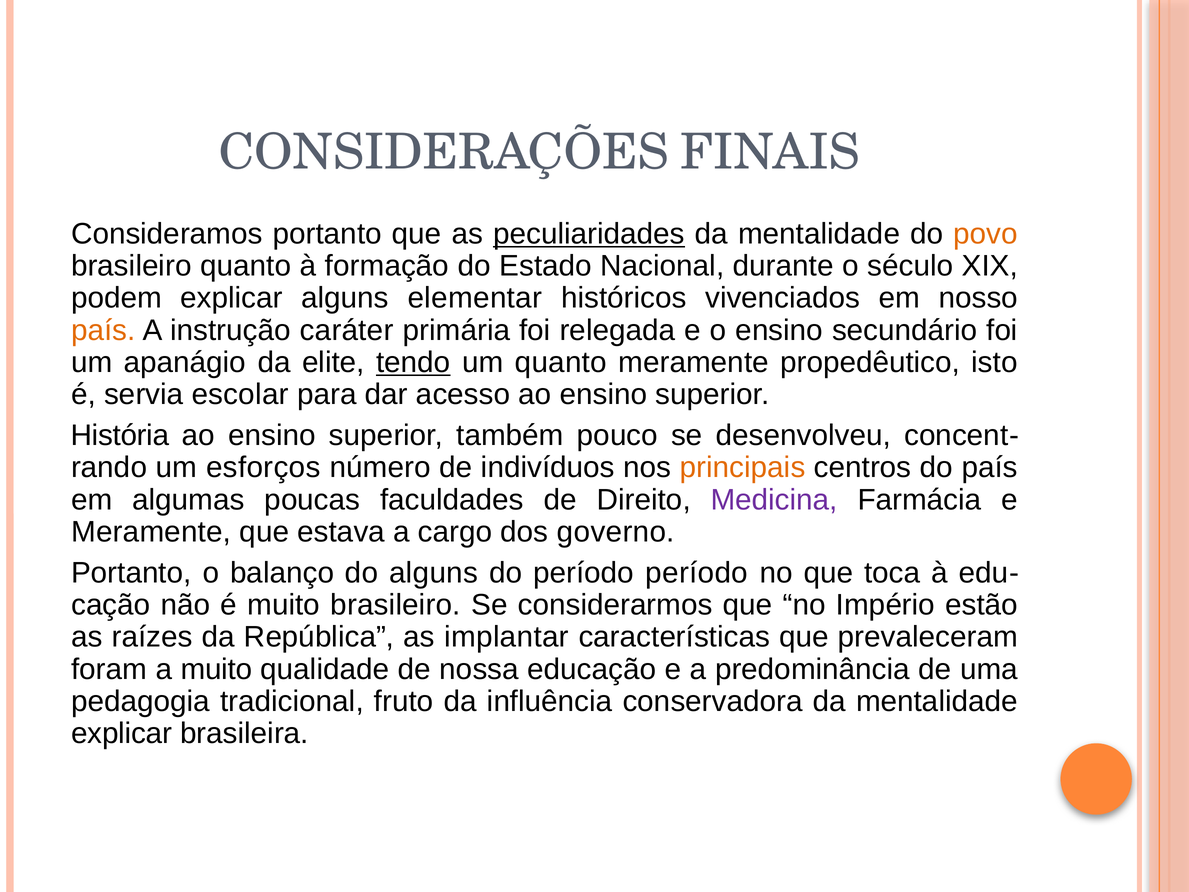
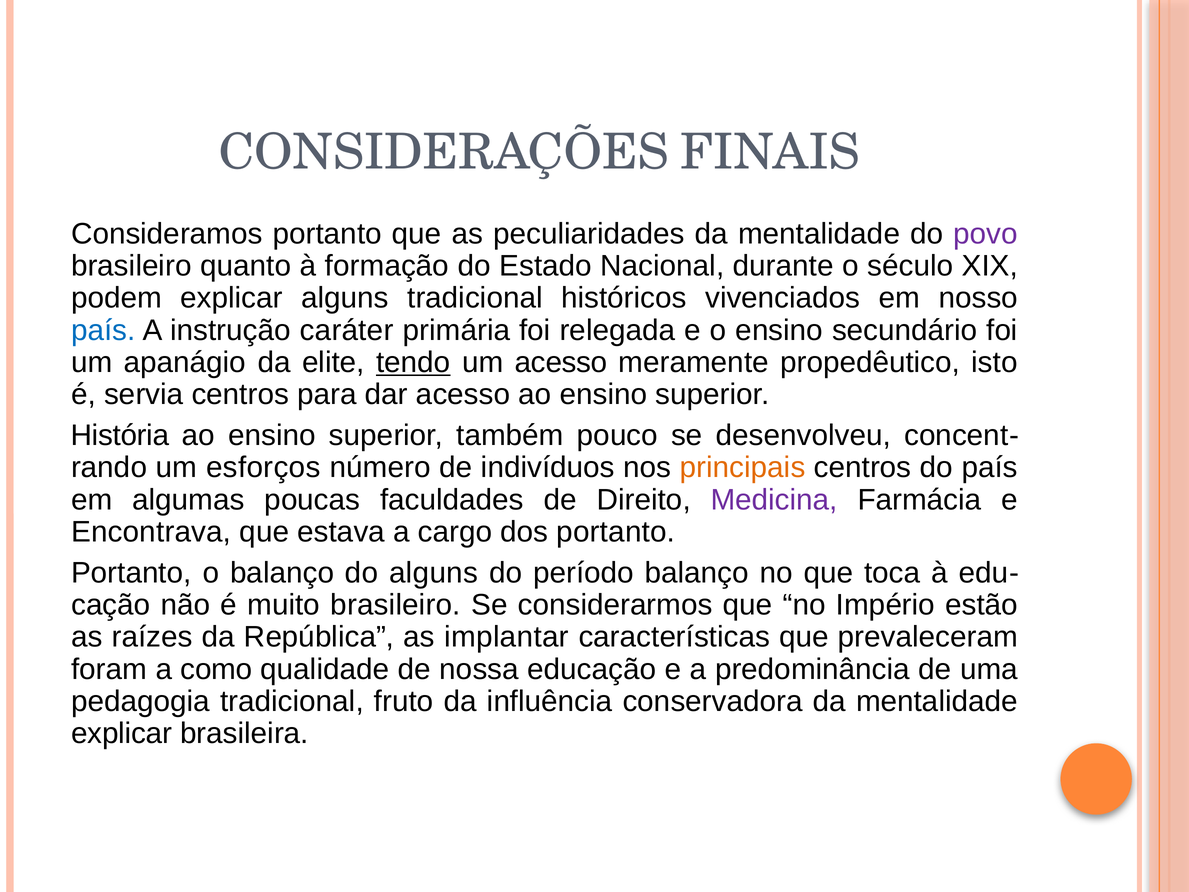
peculiaridades underline: present -> none (589, 234)
povo colour: orange -> purple (985, 234)
alguns elementar: elementar -> tradicional (475, 298)
país colour: orange -> blue (103, 330)
um quanto: quanto -> acesso (561, 362)
servia escolar: escolar -> centros (240, 394)
Meramente: Meramente -> Encontrava (151, 532)
dos governo: governo -> portanto (616, 532)
período período: período -> balanço (697, 573)
a muito: muito -> como (216, 669)
